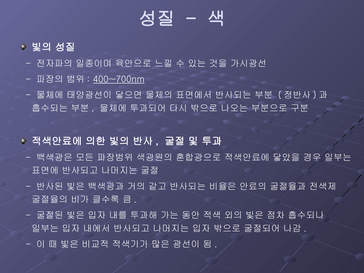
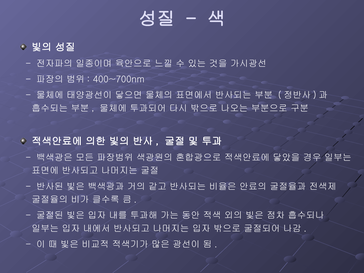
400~700nm underline: present -> none (119, 79)
